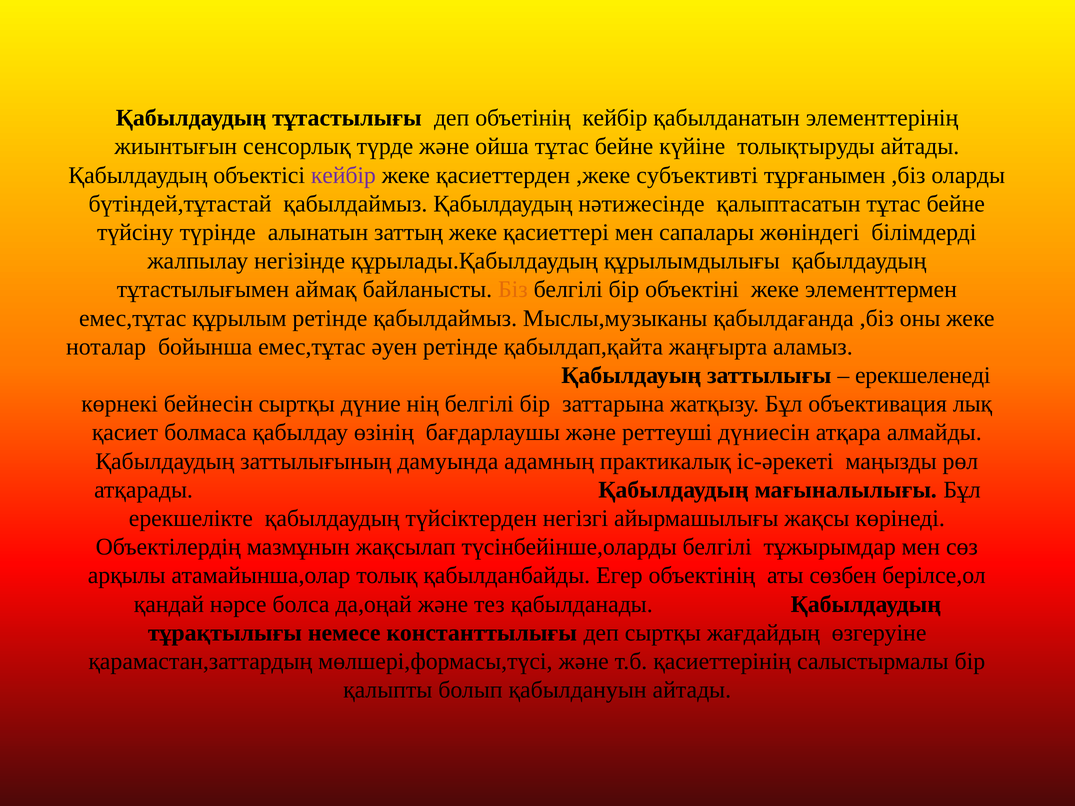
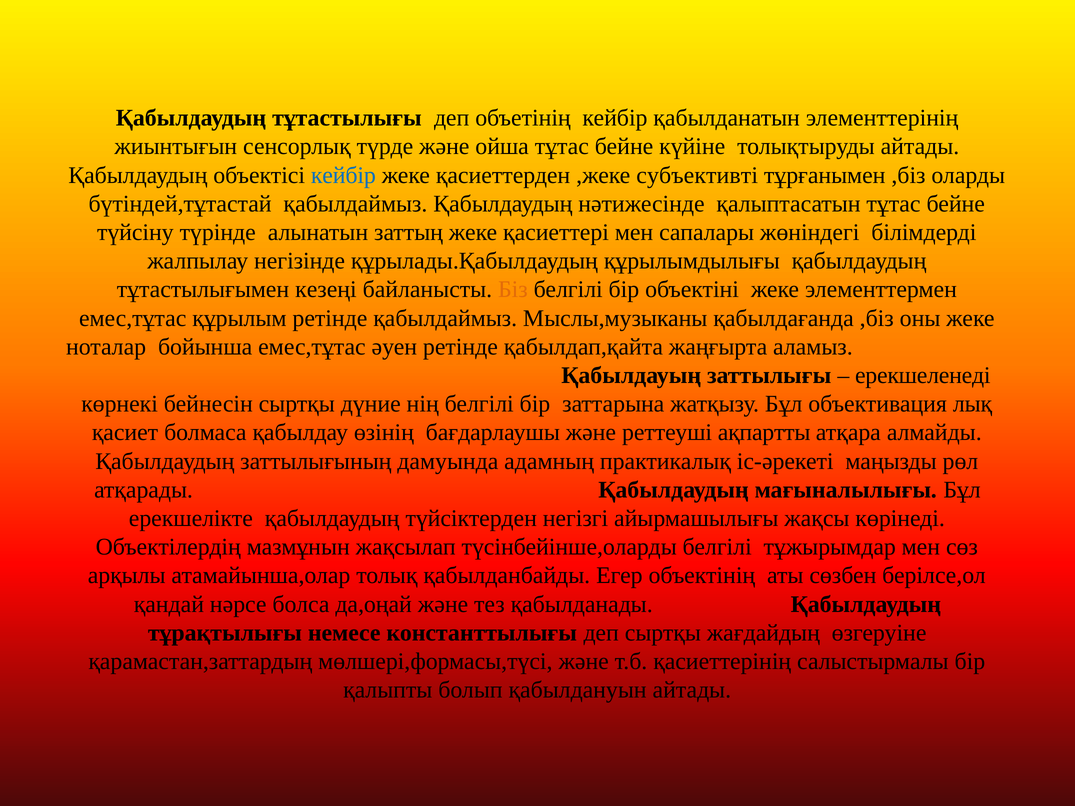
кейбір colour: purple -> blue (343, 175)
аймақ: аймақ -> кезеңі (326, 290)
дүниесін: дүниесін -> ақпартты (764, 433)
